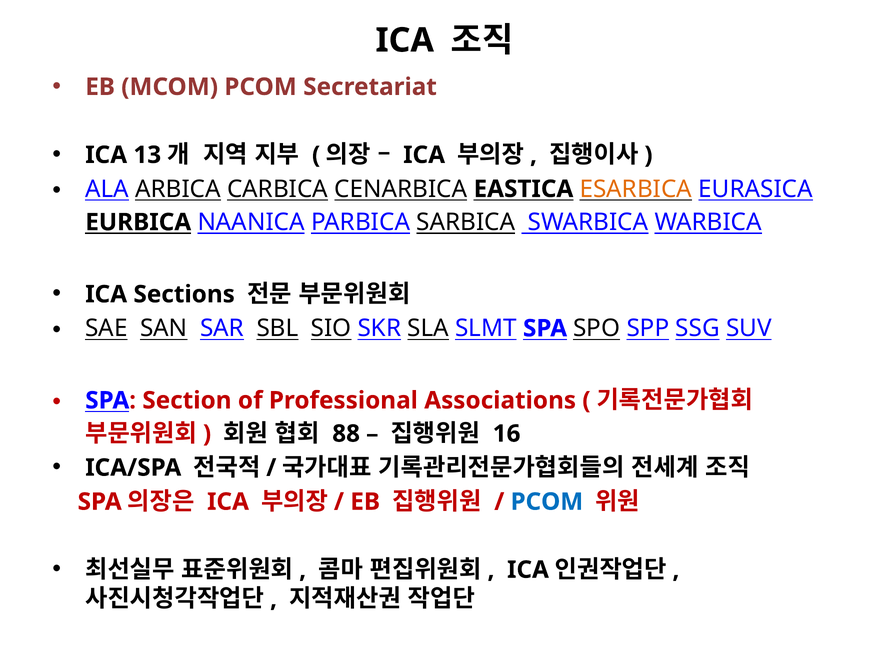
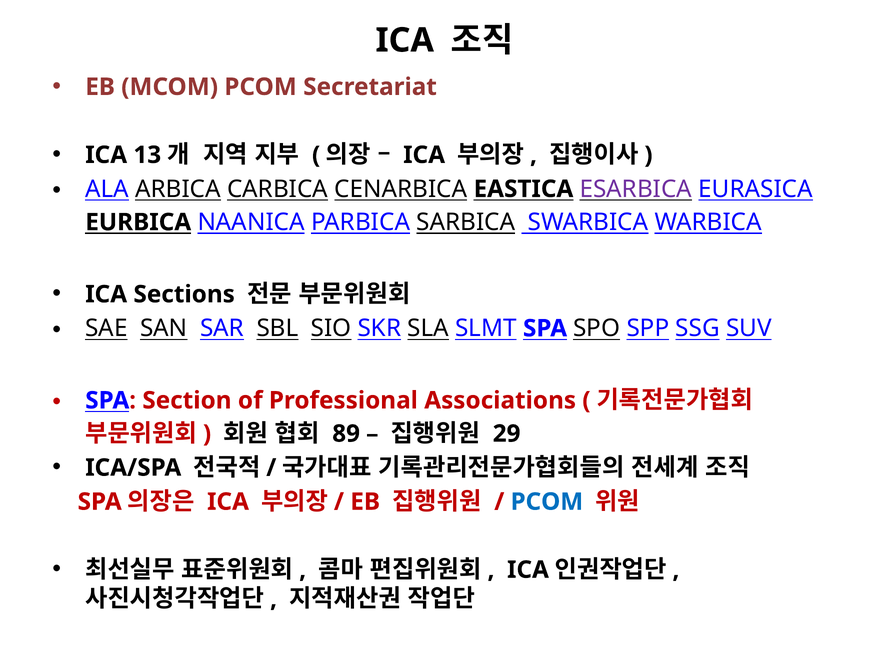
ESARBICA colour: orange -> purple (636, 189)
88: 88 -> 89 (346, 433)
16: 16 -> 29 (507, 433)
